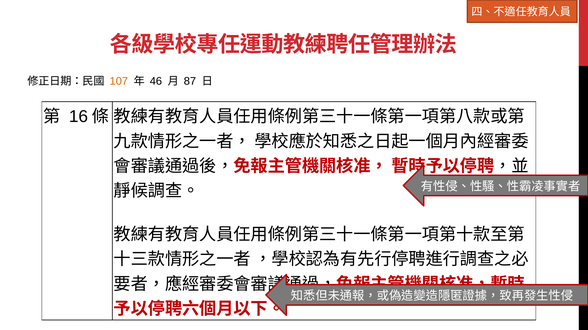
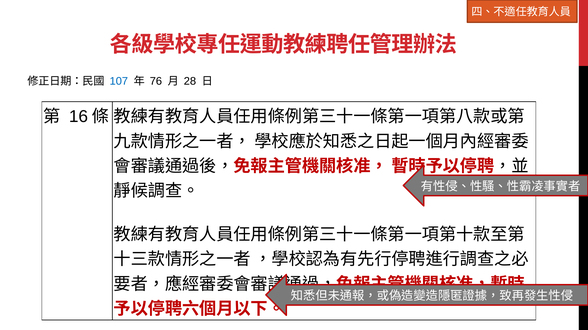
107 colour: orange -> blue (119, 82)
46: 46 -> 76 (156, 82)
87: 87 -> 28 (190, 82)
